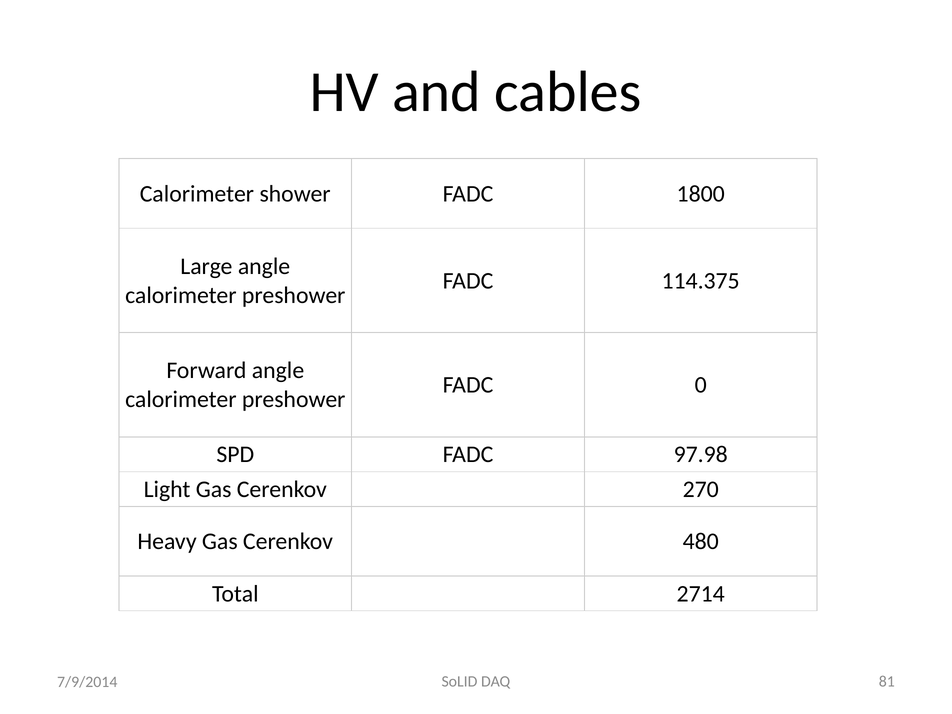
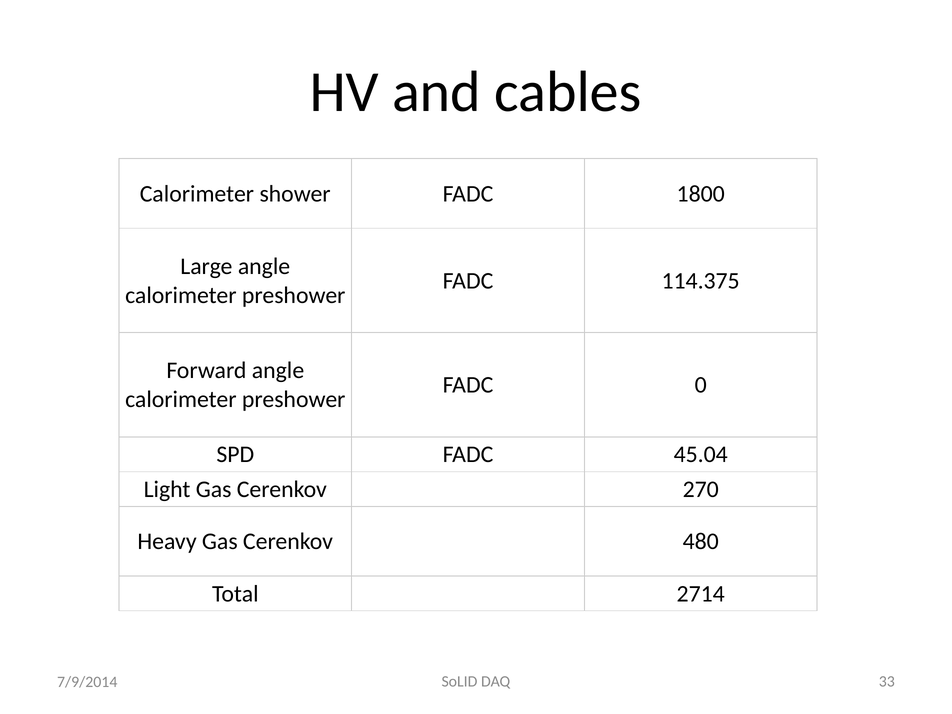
97.98: 97.98 -> 45.04 (701, 455)
81: 81 -> 33 (887, 682)
